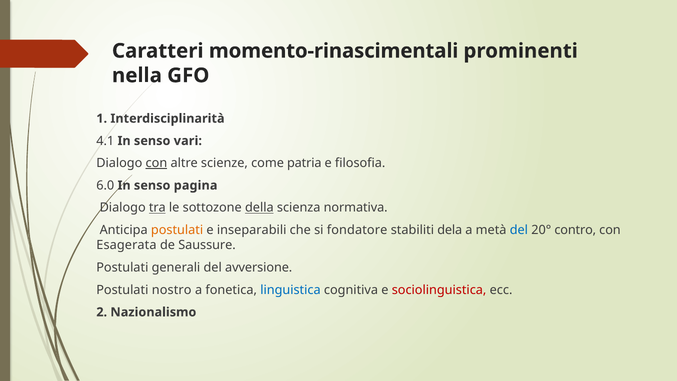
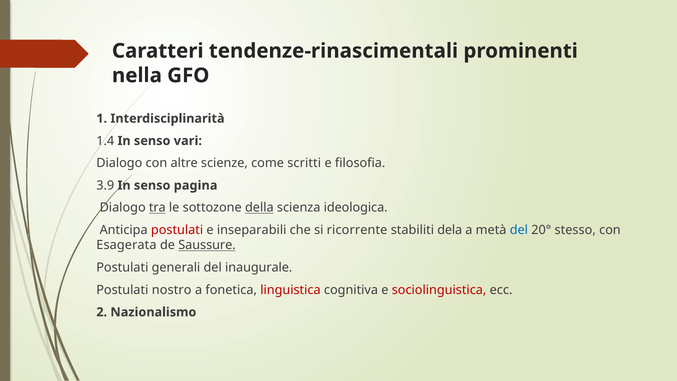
momento-rinascimentali: momento-rinascimentali -> tendenze-rinascimentali (333, 51)
4.1: 4.1 -> 1.4 (105, 141)
con underline: present -> none (156, 163)
patria: patria -> scritti (304, 163)
6.0: 6.0 -> 3.9 (105, 185)
normativa: normativa -> ideologica (356, 208)
postulati colour: orange -> red (177, 230)
fondatore: fondatore -> ricorrente (357, 230)
contro: contro -> stesso (575, 230)
Saussure underline: none -> present (207, 245)
avversione: avversione -> inaugurale (259, 267)
linguistica colour: blue -> red (290, 290)
